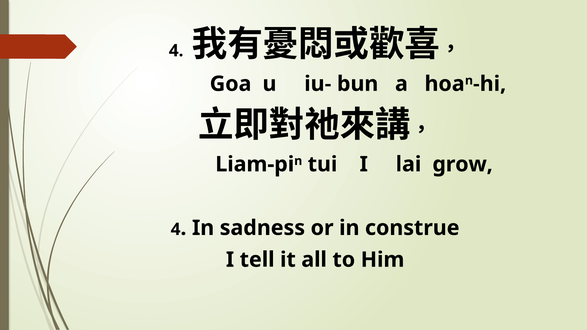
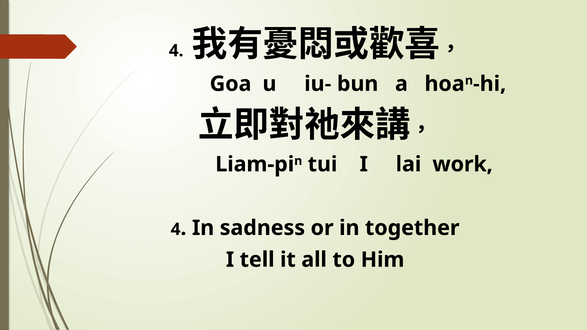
grow: grow -> work (463, 164)
construe: construe -> together (412, 228)
